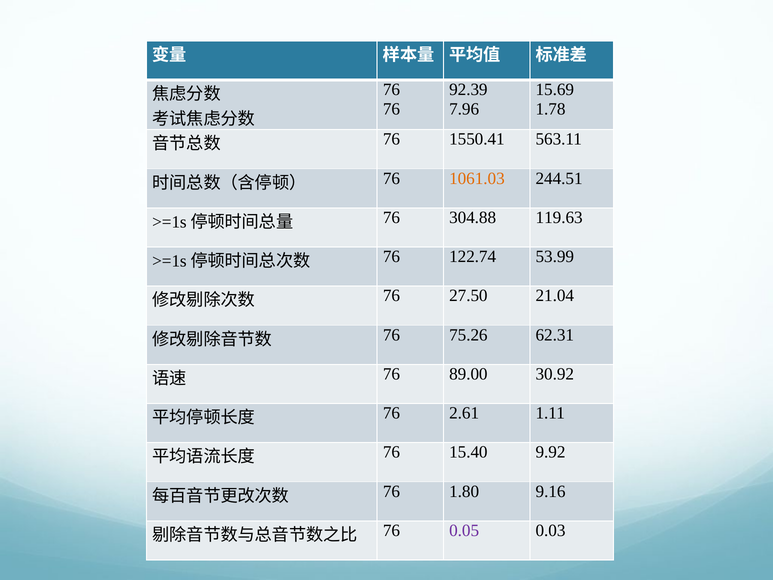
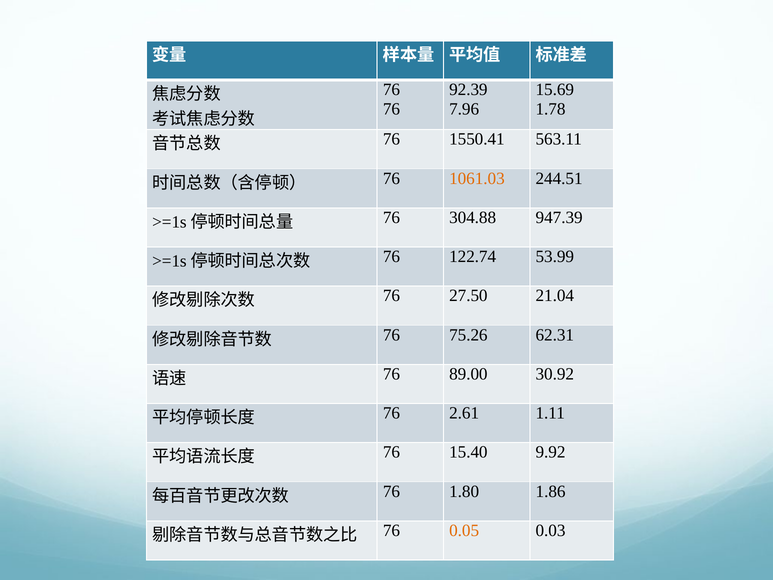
119.63: 119.63 -> 947.39 (559, 217)
9.16: 9.16 -> 1.86 (551, 491)
0.05 colour: purple -> orange (464, 530)
